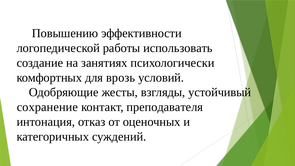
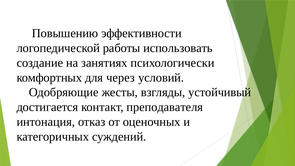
врозь: врозь -> через (121, 78)
сохранение: сохранение -> достигается (47, 107)
